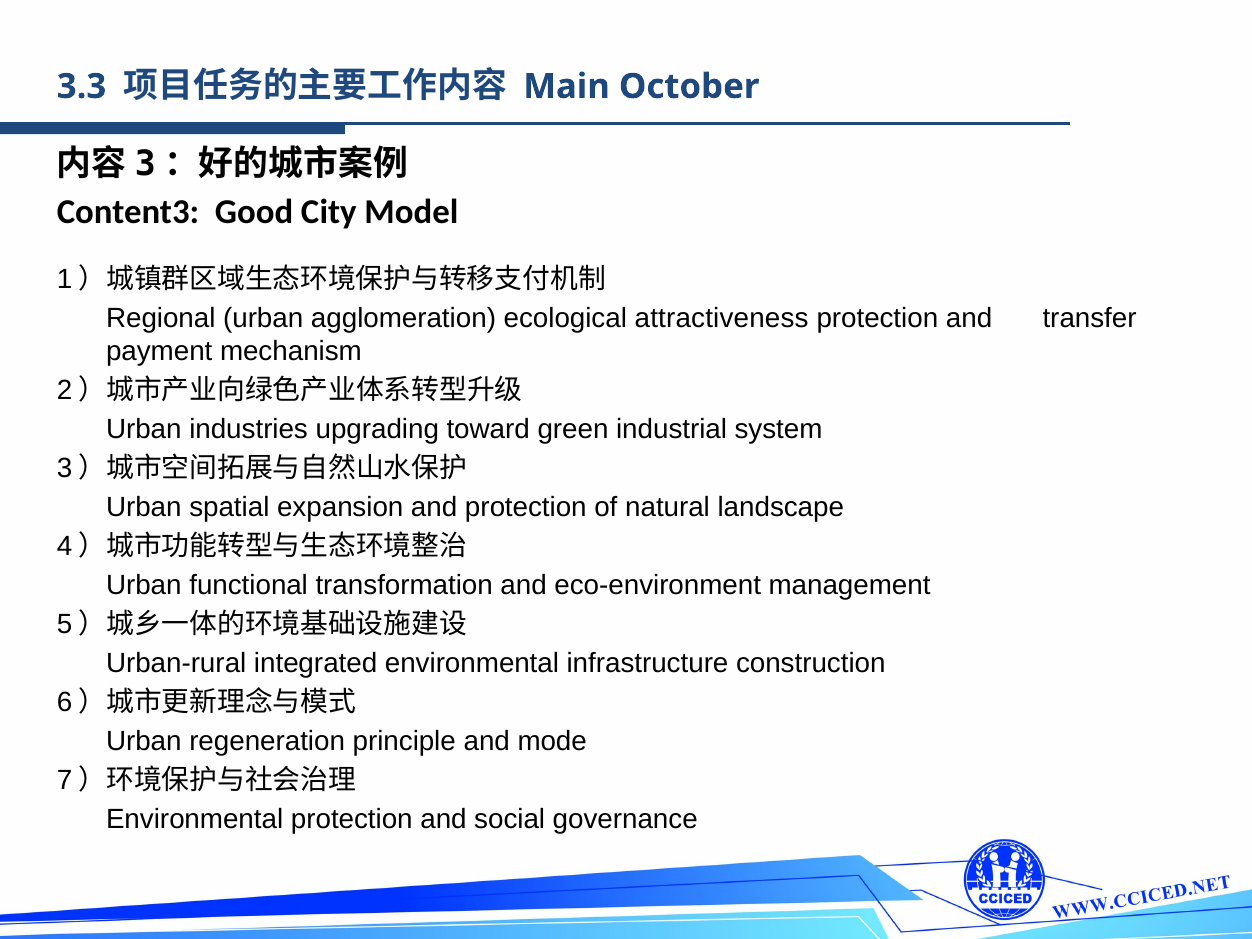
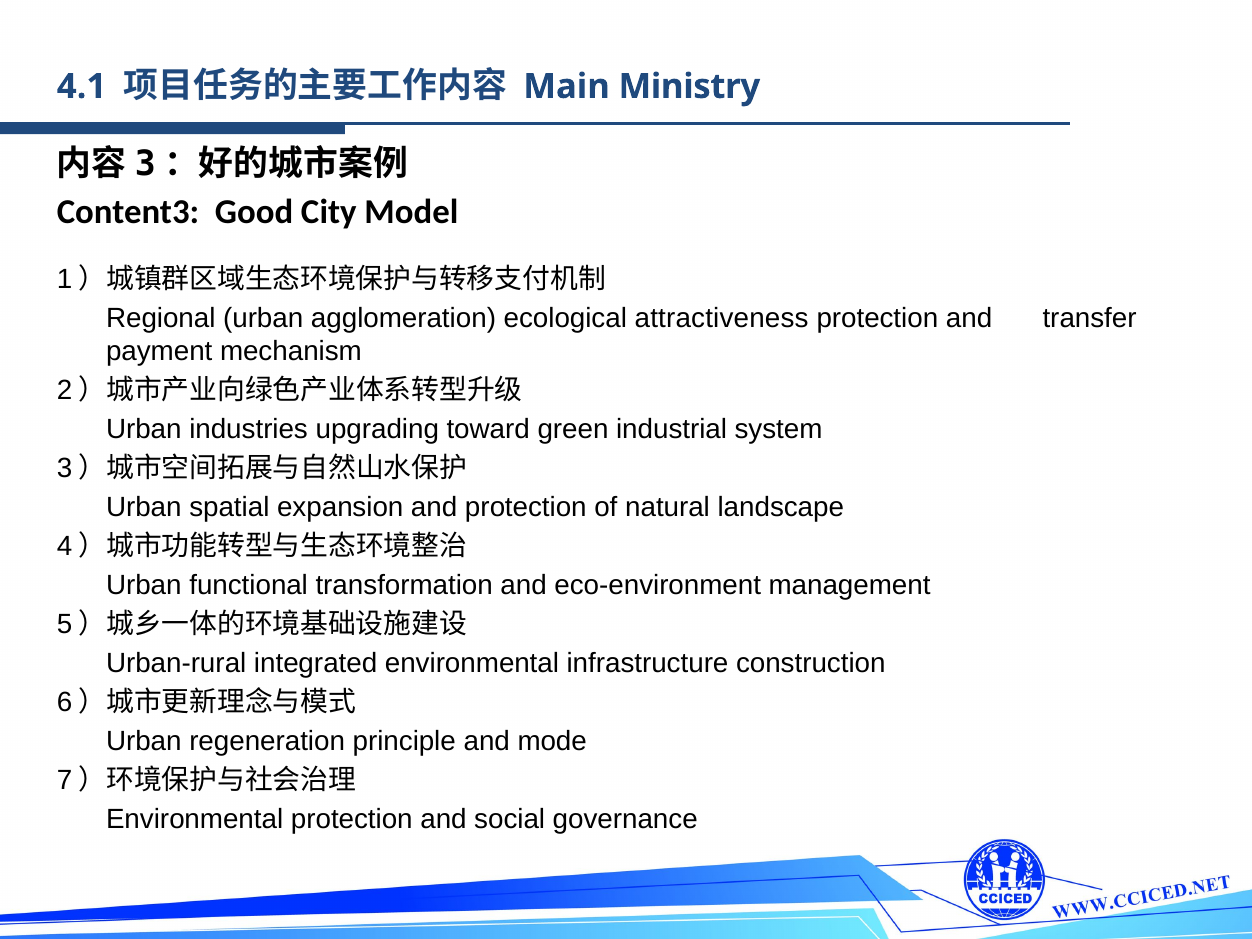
3.3: 3.3 -> 4.1 (82, 87)
October: October -> Ministry (689, 87)
